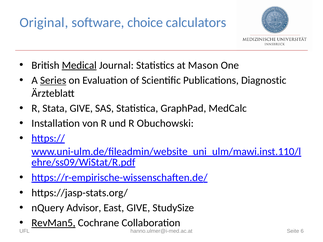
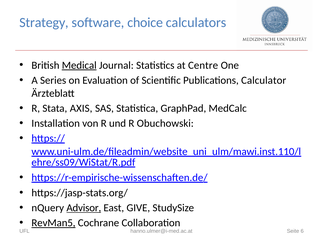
Original: Original -> Strategy (44, 23)
Mason: Mason -> Centre (203, 65)
Series underline: present -> none (53, 80)
Diagnostic: Diagnostic -> Calculator (264, 80)
Stata GIVE: GIVE -> AXIS (81, 108)
Advisor underline: none -> present (84, 208)
